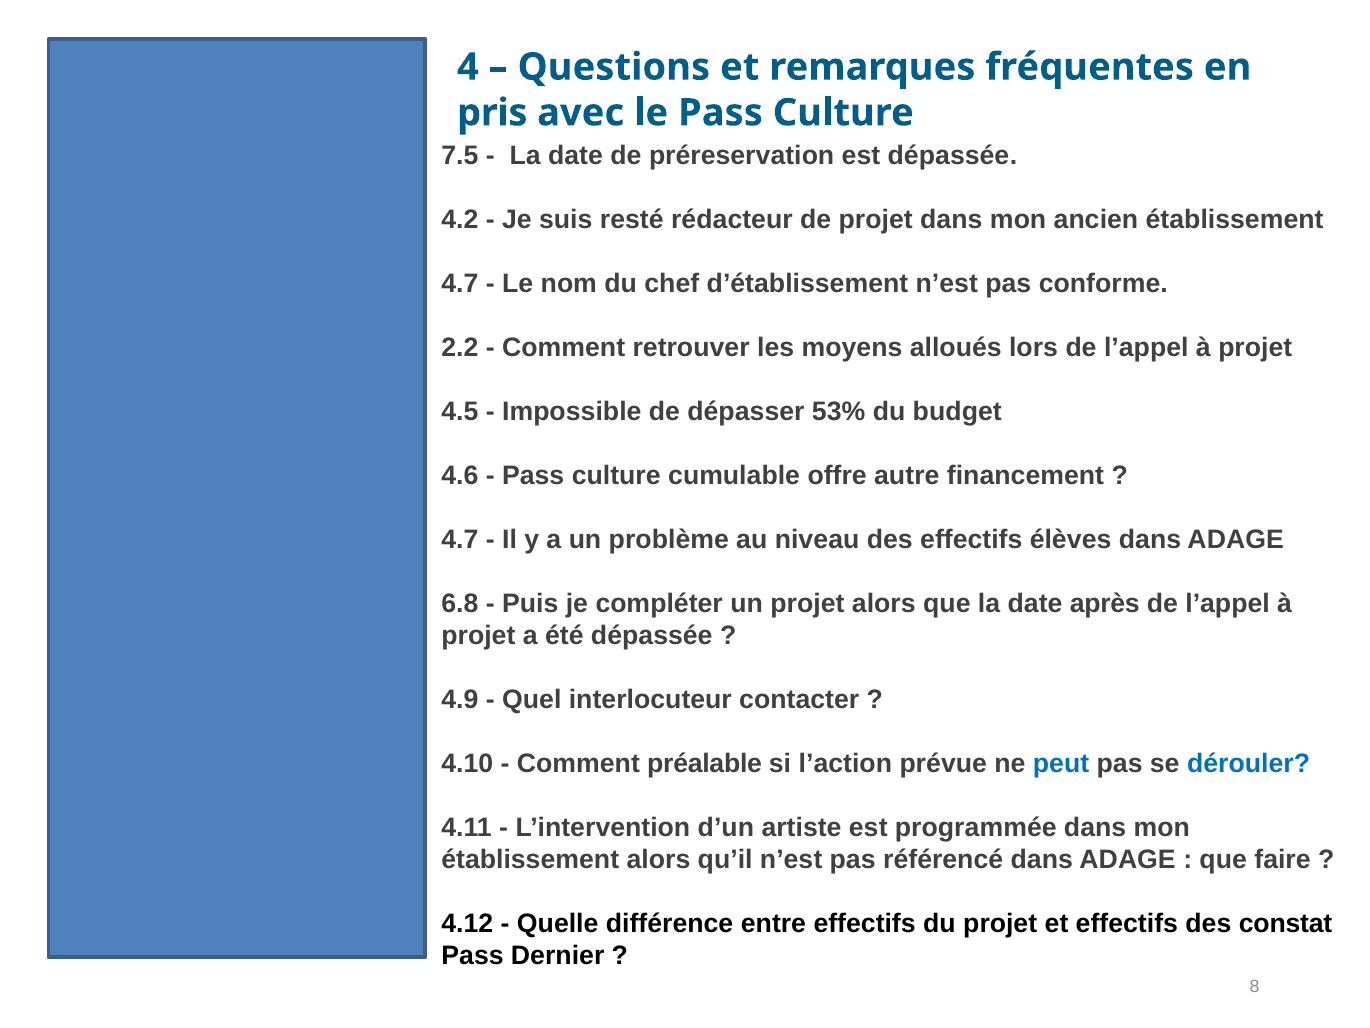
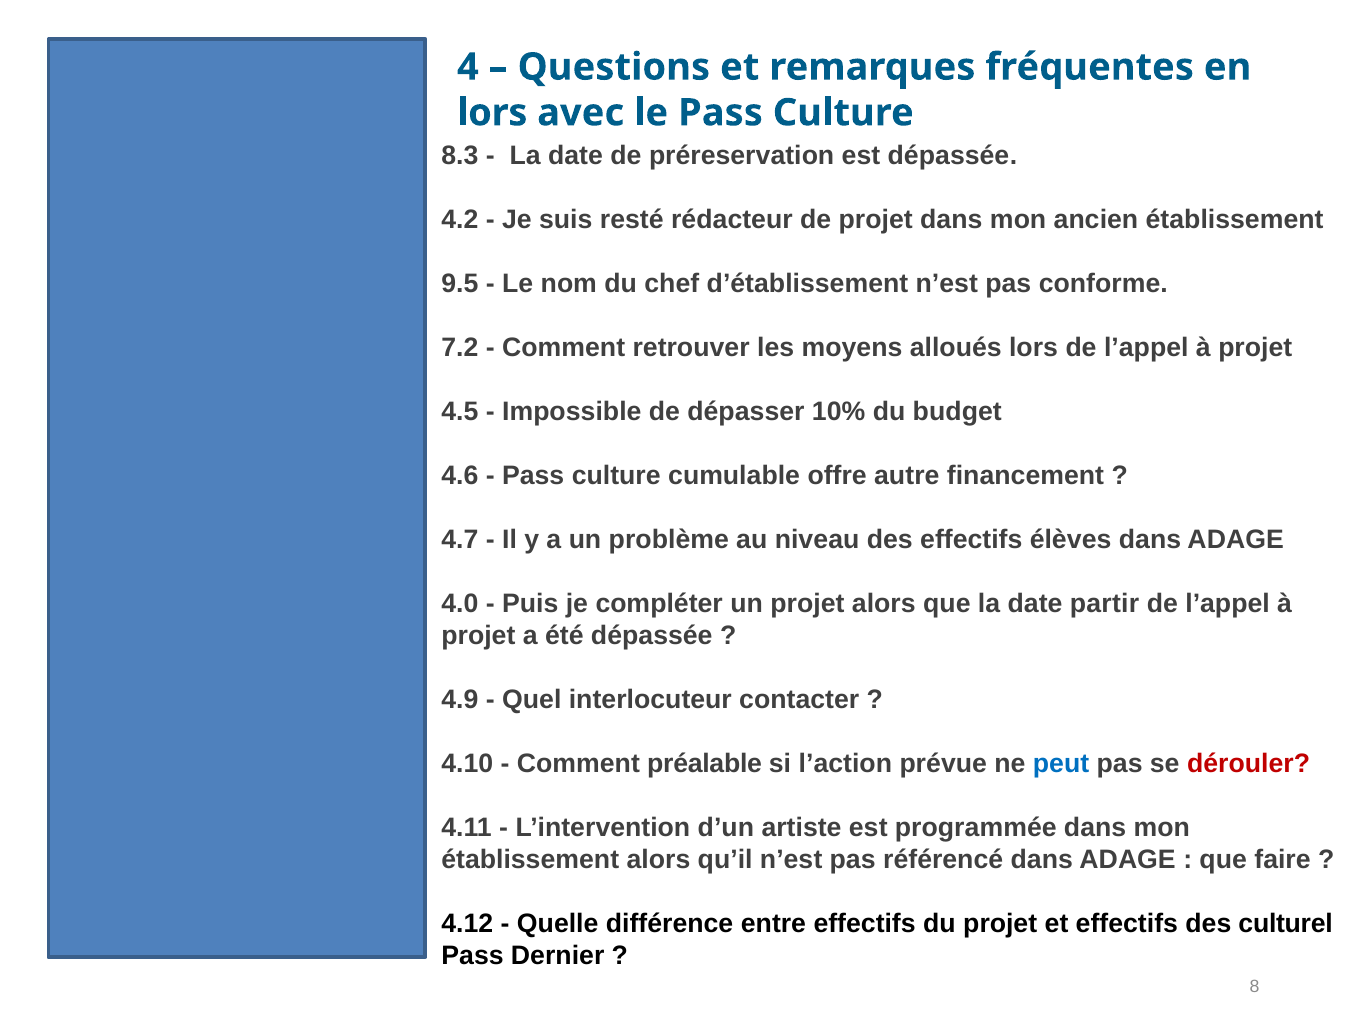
pris: pris -> lors (492, 113)
7.5: 7.5 -> 8.3 (460, 155)
4.7: 4.7 -> 9.5 (460, 283)
2.2: 2.2 -> 7.2 (460, 347)
53%: 53% -> 10% (839, 411)
6.8: 6.8 -> 4.0 (460, 603)
après: après -> partir (1104, 603)
dérouler colour: blue -> red (1249, 763)
constat: constat -> culturel (1286, 923)
